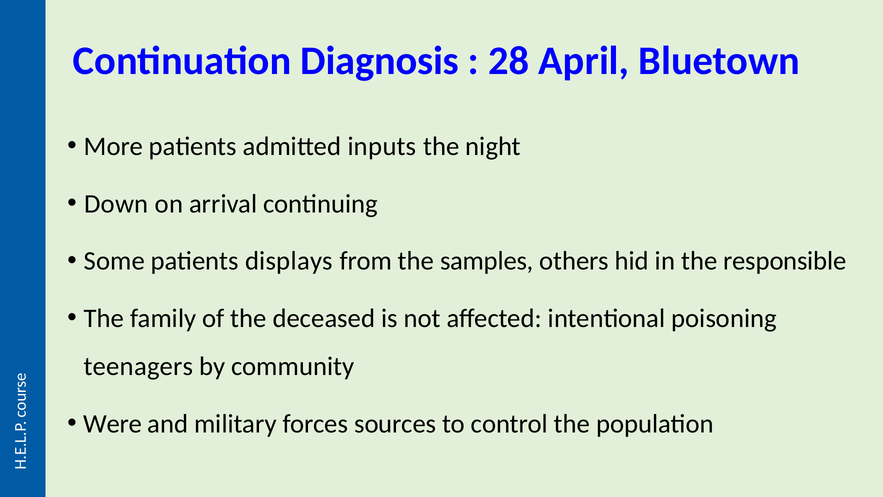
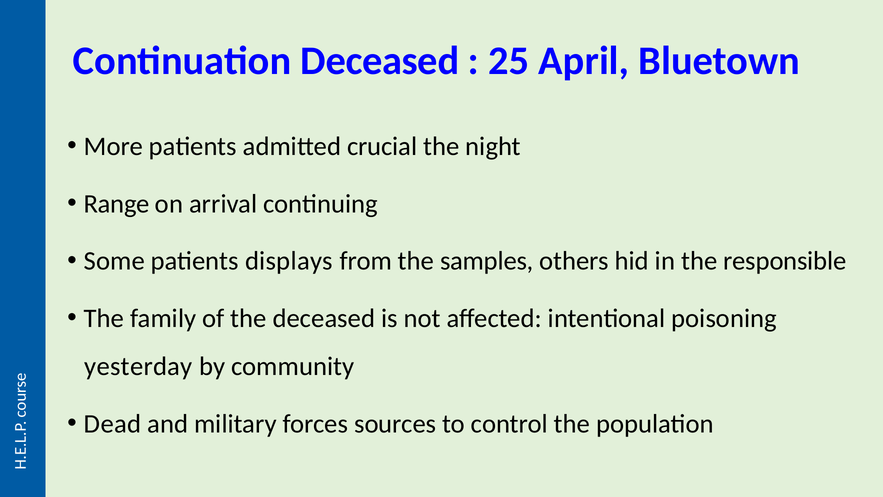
Continuation Diagnosis: Diagnosis -> Deceased (380, 61)
28: 28 -> 25 (509, 61)
inputs: inputs -> crucial (382, 147)
Down: Down -> Range (117, 204)
teenagers: teenagers -> yesterday (138, 366)
Were: Were -> Dead (112, 423)
